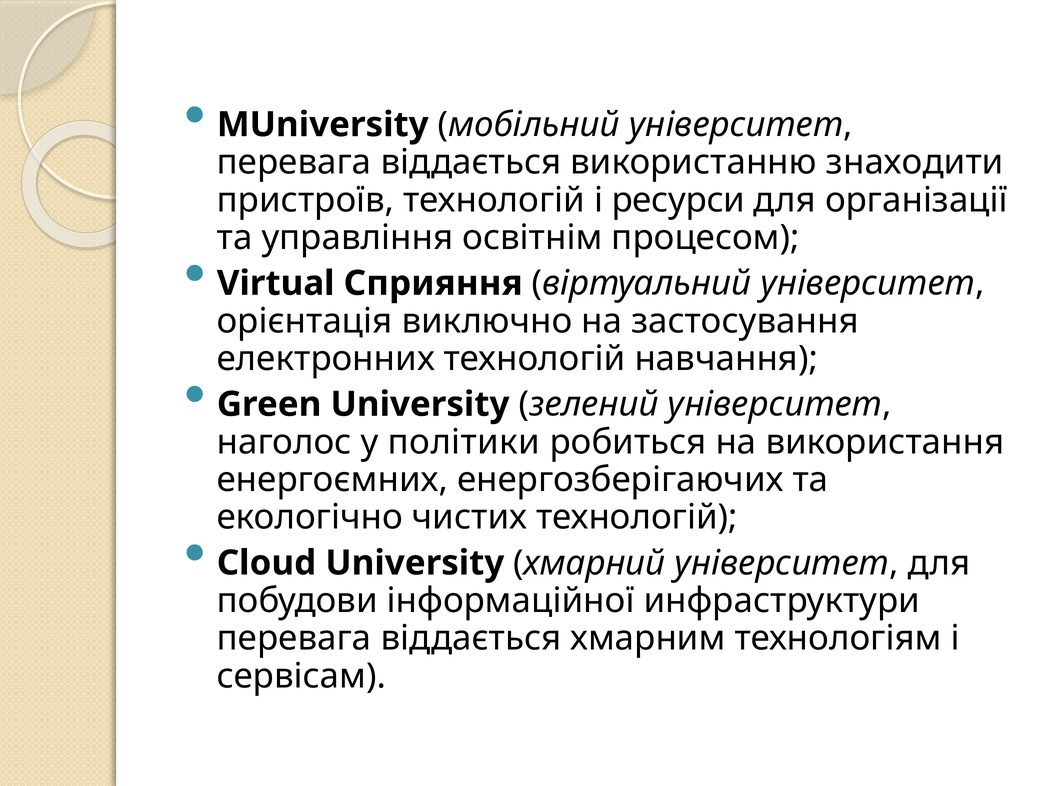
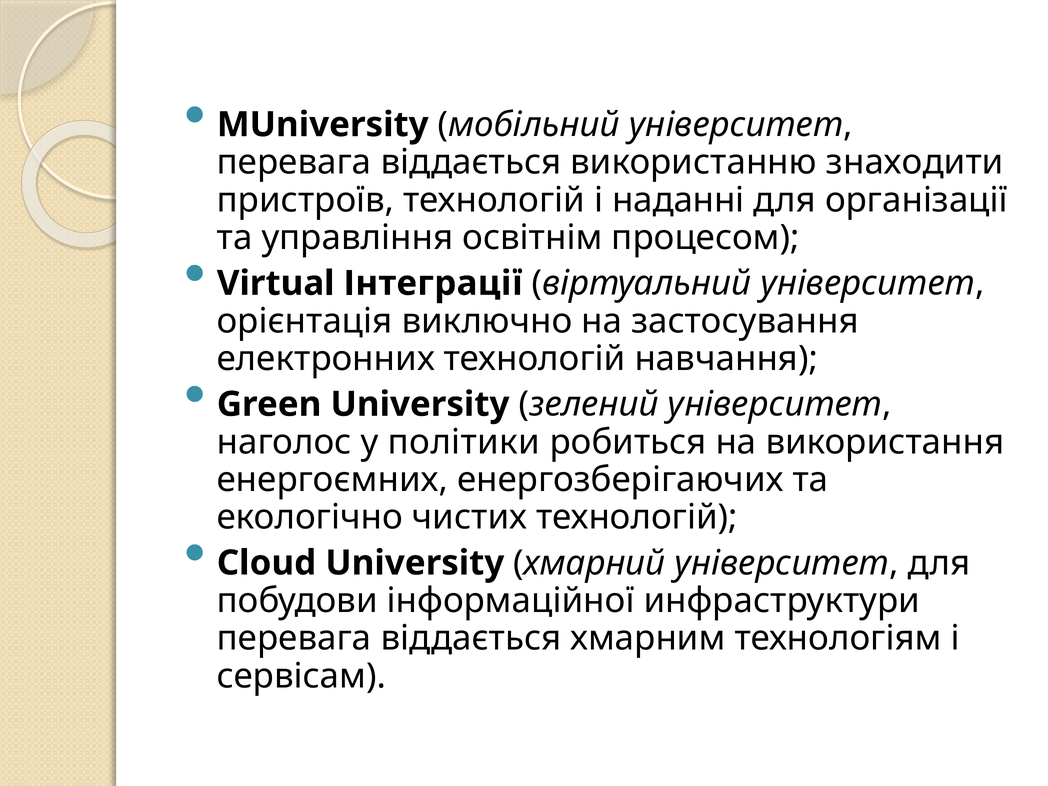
ресурси: ресурси -> наданні (678, 200)
Сприяння: Сприяння -> Інтеграції (433, 283)
